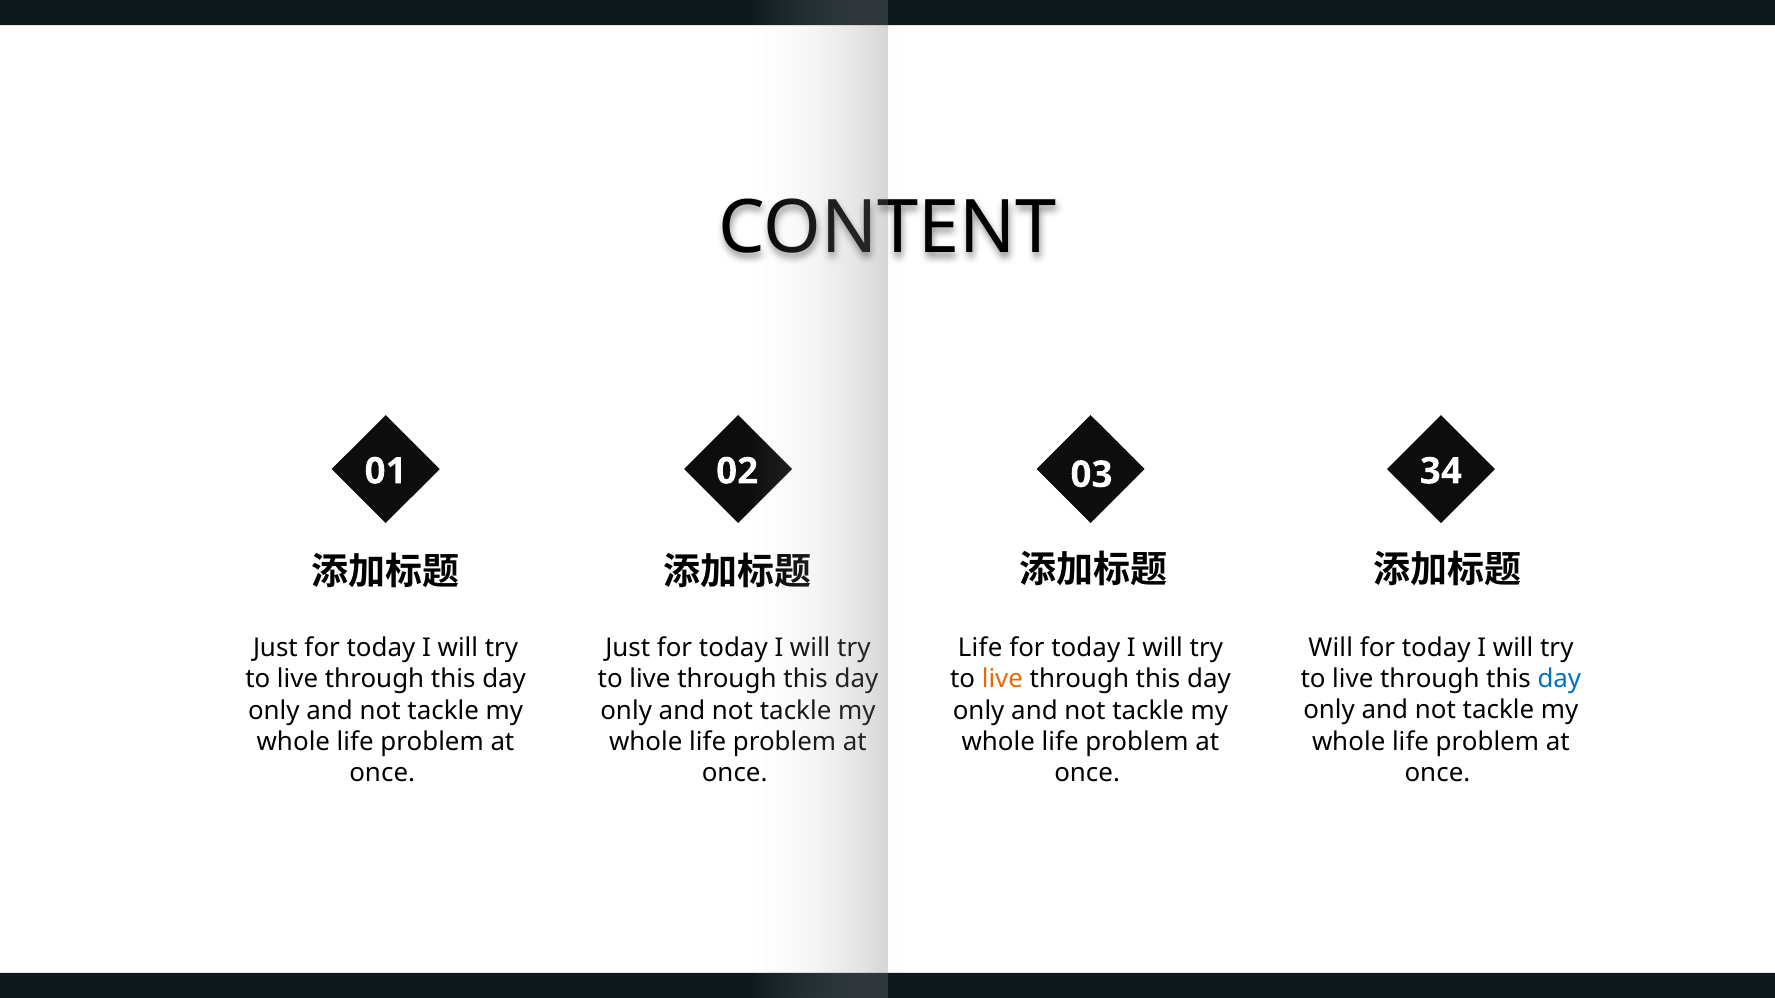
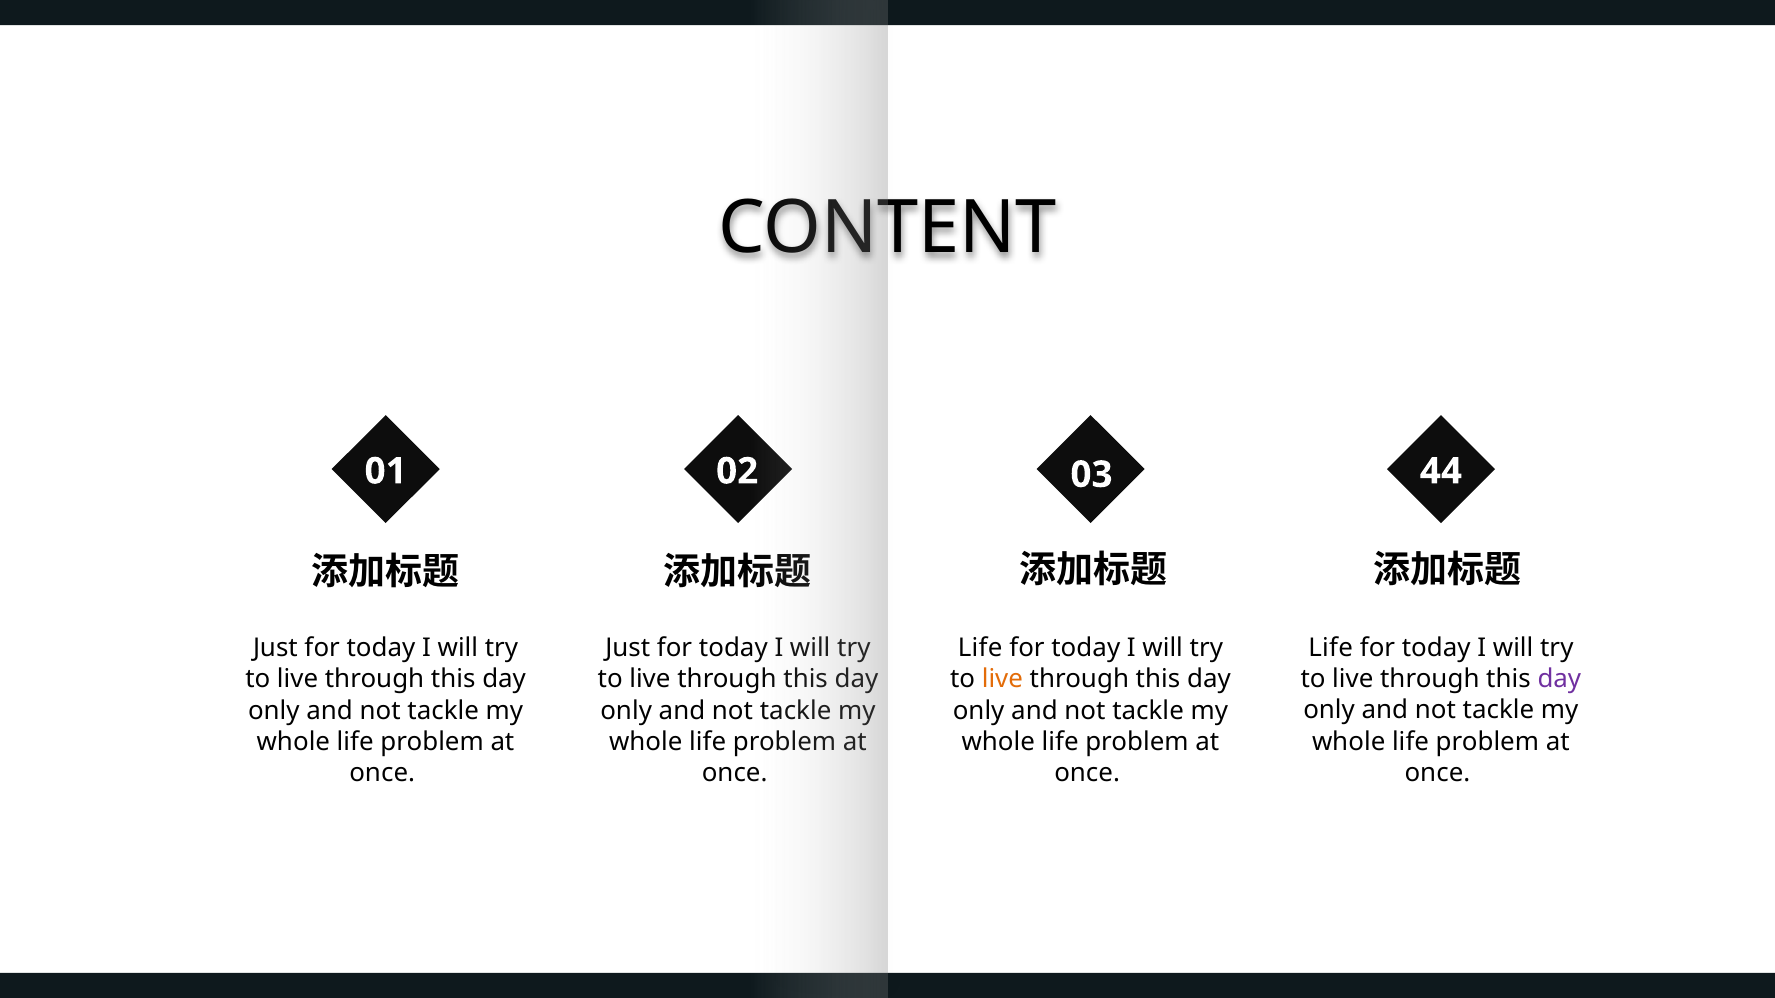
34: 34 -> 44 (1441, 471)
Will: Will -> Life (1331, 649)
day colour: blue -> purple (1559, 680)
